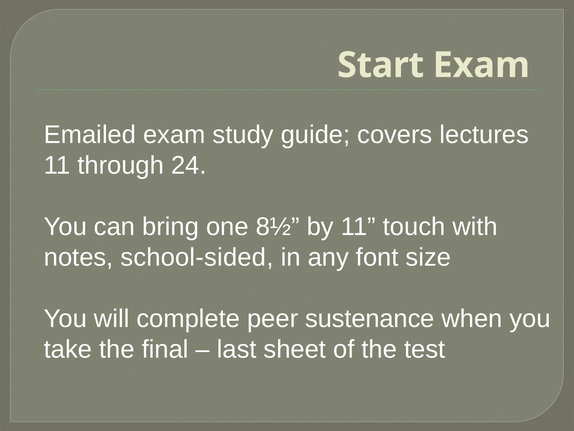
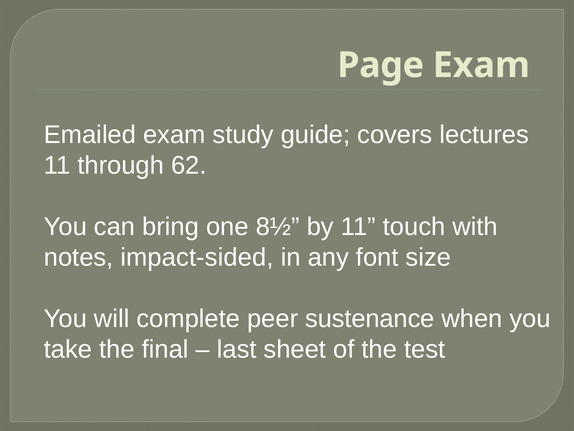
Start: Start -> Page (381, 65)
24: 24 -> 62 (189, 165)
school-sided: school-sided -> impact-sided (197, 257)
